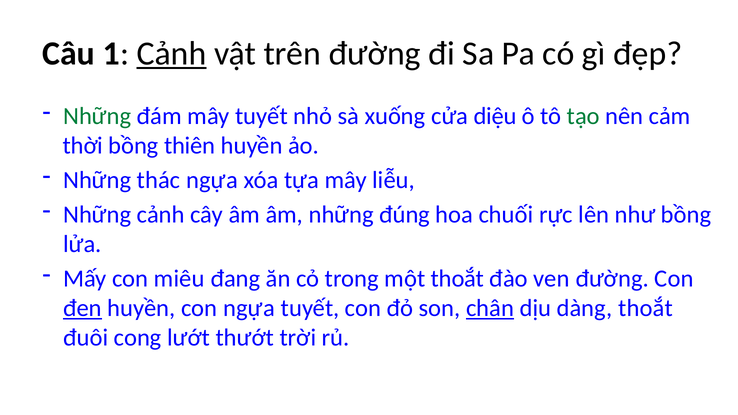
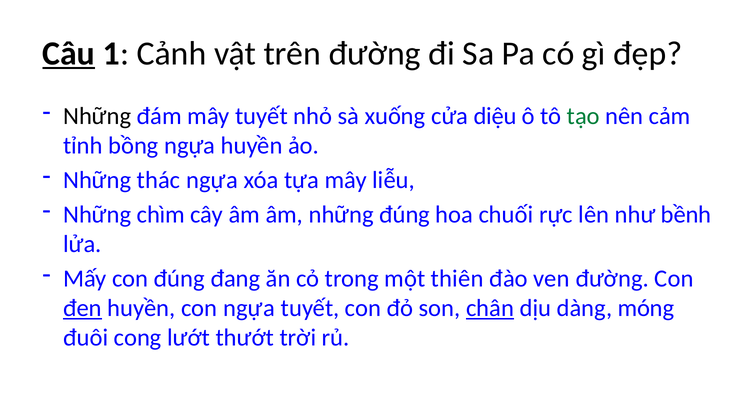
Câu underline: none -> present (69, 54)
Cảnh underline: present -> none (172, 54)
Những colour: green -> black (97, 116)
thời: thời -> tỉnh (83, 146)
bồng thiên: thiên -> ngựa (190, 146)
Những cảnh: cảnh -> chìm (161, 215)
như bồng: bồng -> bềnh (686, 215)
con miêu: miêu -> đúng (179, 279)
một thoắt: thoắt -> thiên (457, 279)
dàng thoắt: thoắt -> móng (646, 308)
